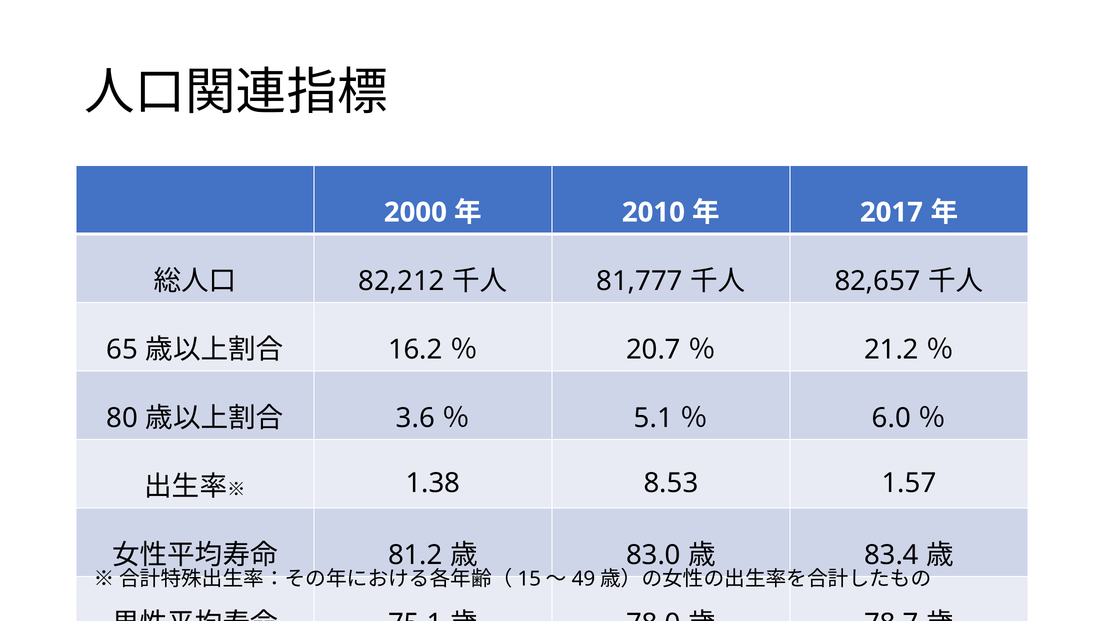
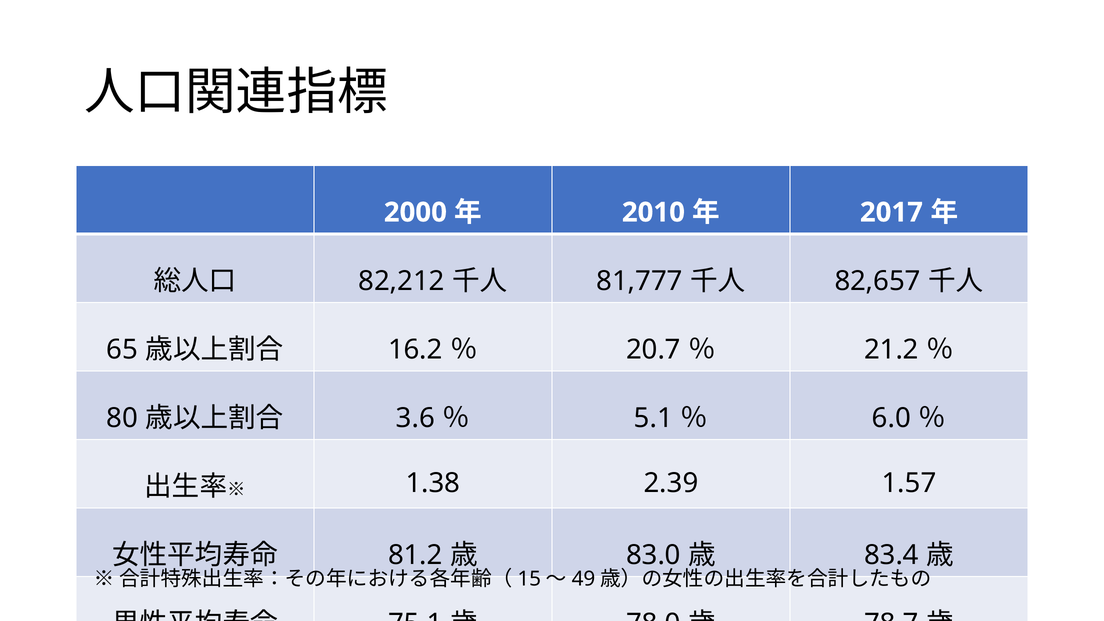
8.53: 8.53 -> 2.39 (671, 483)
